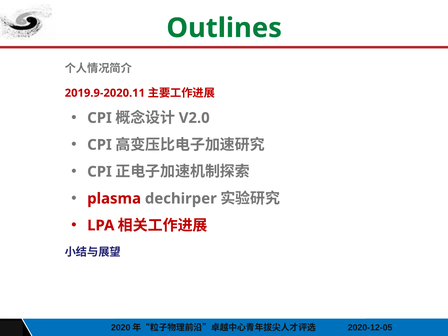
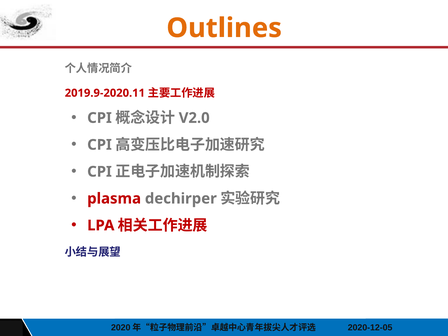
Outlines colour: green -> orange (224, 28)
